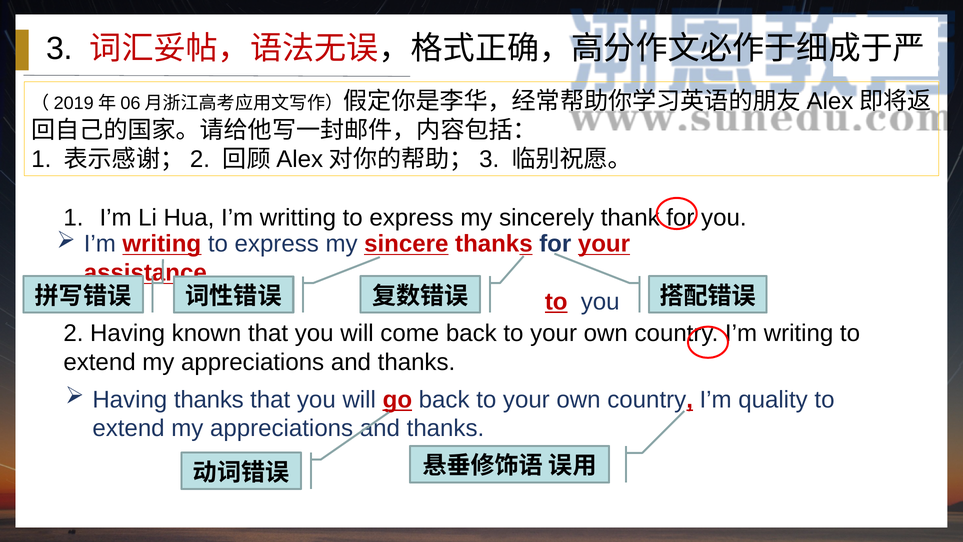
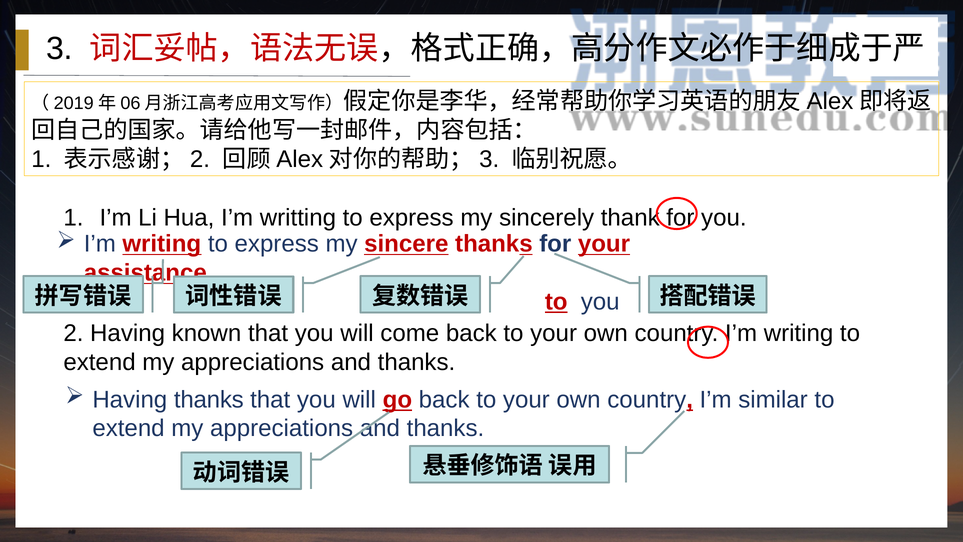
quality: quality -> similar (773, 399)
